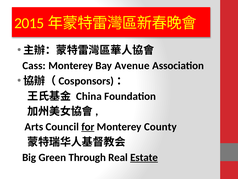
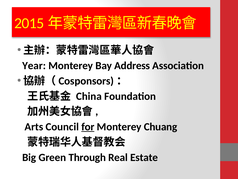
Cass: Cass -> Year (34, 65)
Avenue: Avenue -> Address (132, 65)
County: County -> Chuang (161, 127)
Estate underline: present -> none (144, 157)
